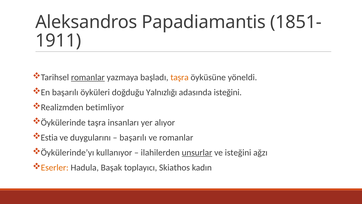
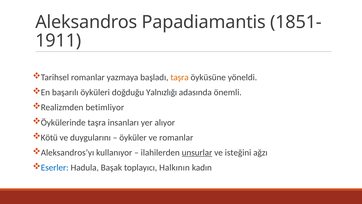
romanlar underline: present -> none (88, 77)
adasında isteğini: isteğini -> önemli (228, 92)
Estia: Estia -> Kötü (49, 137)
başarılı: başarılı -> öyküler (133, 137)
Öykülerinde’yı: Öykülerinde’yı -> Aleksandros’yı (68, 152)
Eserler colour: orange -> blue (55, 167)
Skiathos: Skiathos -> Halkının (174, 167)
